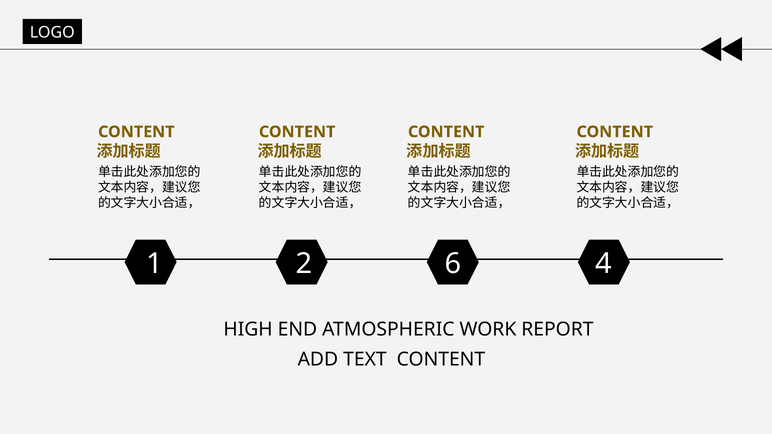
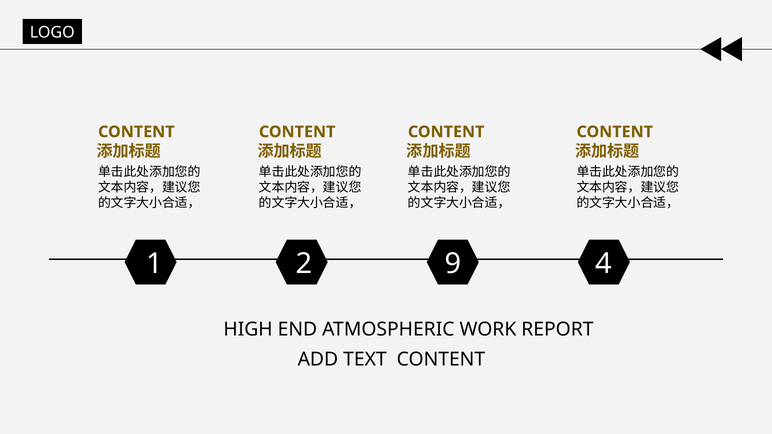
6: 6 -> 9 (453, 264)
